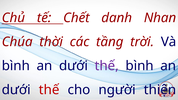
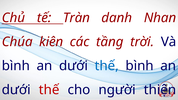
Chết: Chết -> Tràn (76, 18)
thời: thời -> kiên (51, 42)
thế colour: purple -> blue (107, 66)
